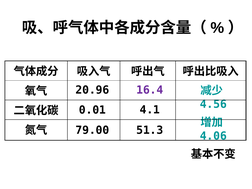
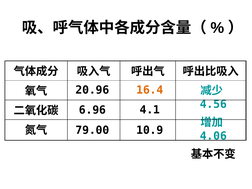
16.4 colour: purple -> orange (150, 90)
0.01: 0.01 -> 6.96 (92, 110)
51.3: 51.3 -> 10.9 (150, 130)
